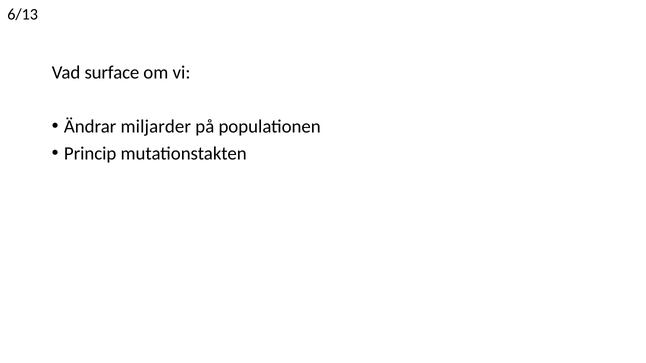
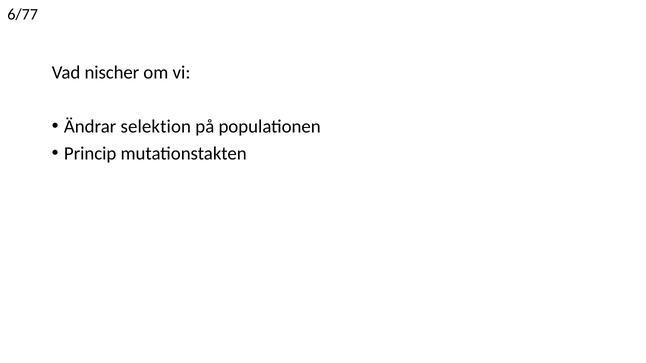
6/13: 6/13 -> 6/77 (23, 15)
surface: surface -> nischer (112, 72)
miljarder: miljarder -> selektion (156, 127)
